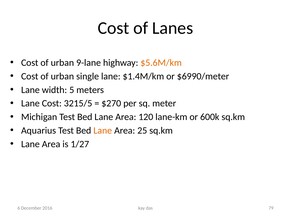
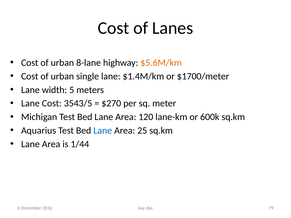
9-lane: 9-lane -> 8-lane (89, 63)
$6990/meter: $6990/meter -> $1700/meter (203, 76)
3215/5: 3215/5 -> 3543/5 (78, 104)
Lane colour: orange -> blue (103, 131)
1/27: 1/27 -> 1/44 (80, 144)
